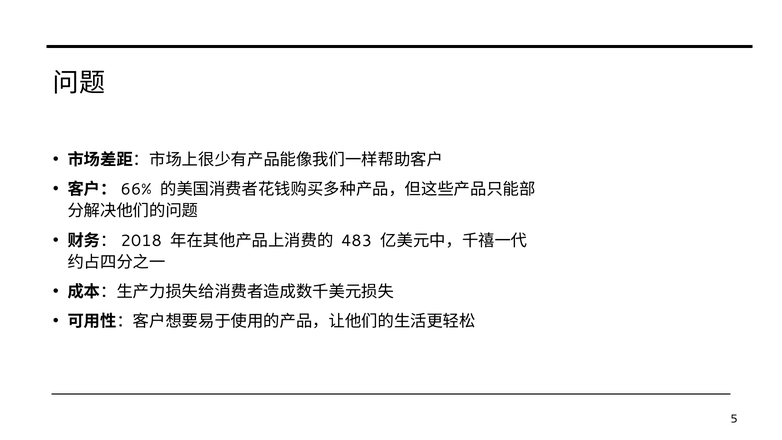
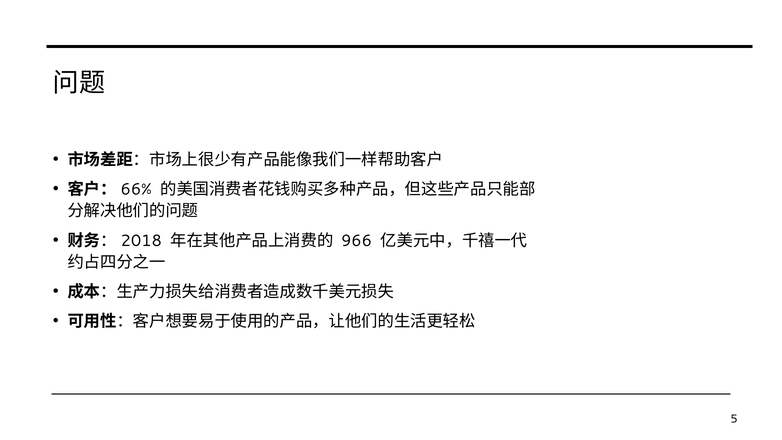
483: 483 -> 966 (357, 241)
